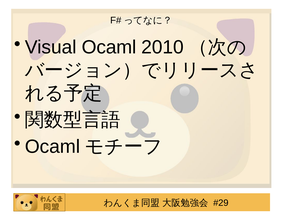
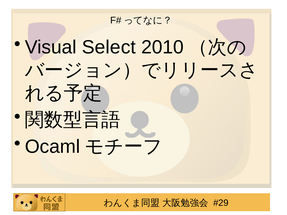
Visual Ocaml: Ocaml -> Select (109, 47)
